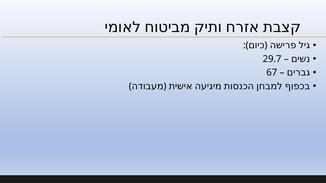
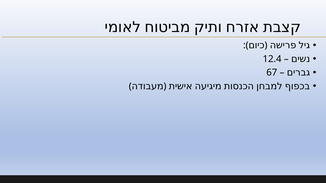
29.7: 29.7 -> 12.4 (272, 59)
